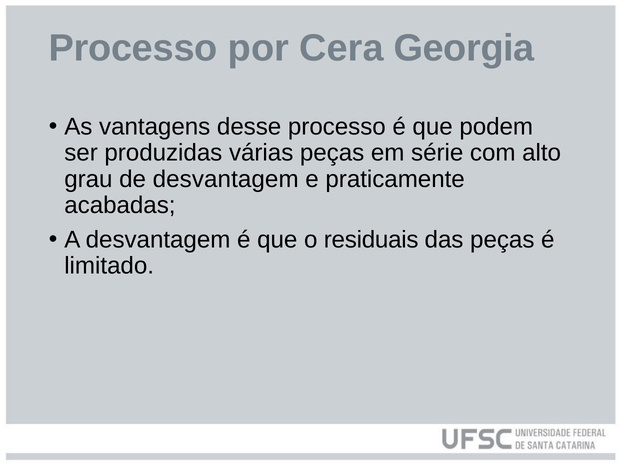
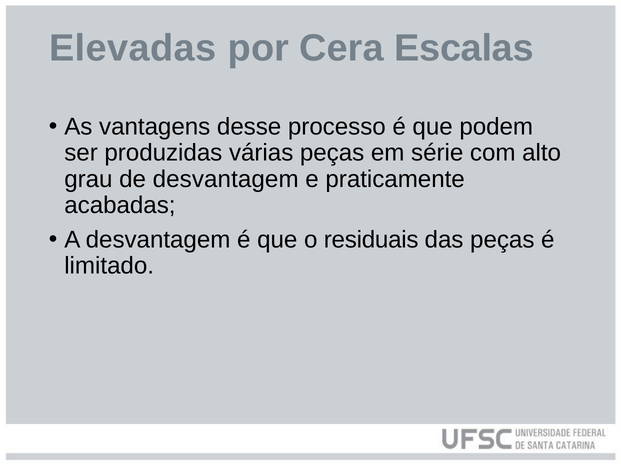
Processo: Processo -> Elevadas (133, 48)
Georgia: Georgia -> Escalas (464, 48)
